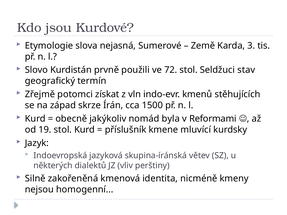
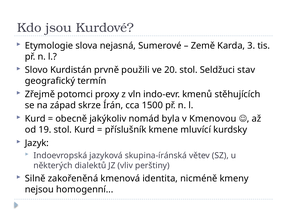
72: 72 -> 20 (171, 70)
získat: získat -> proxy (107, 94)
Reformami: Reformami -> Kmenovou (213, 119)
